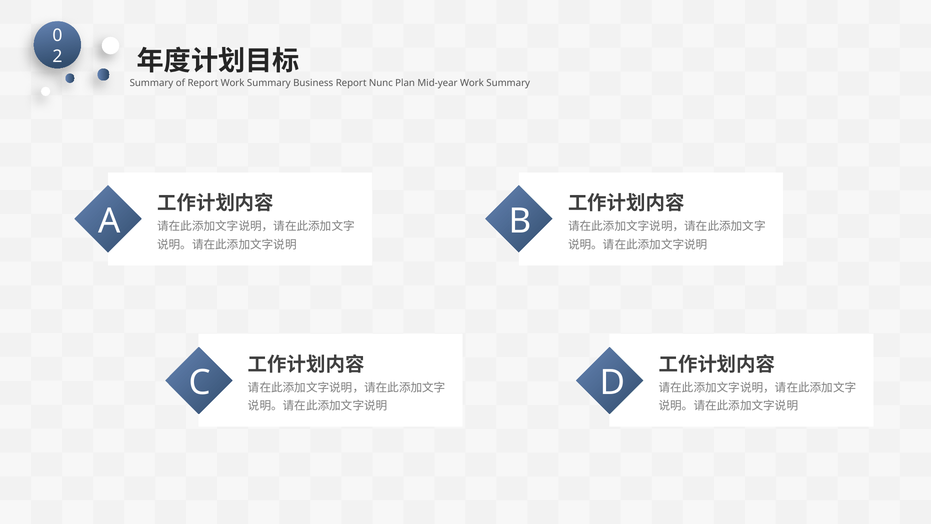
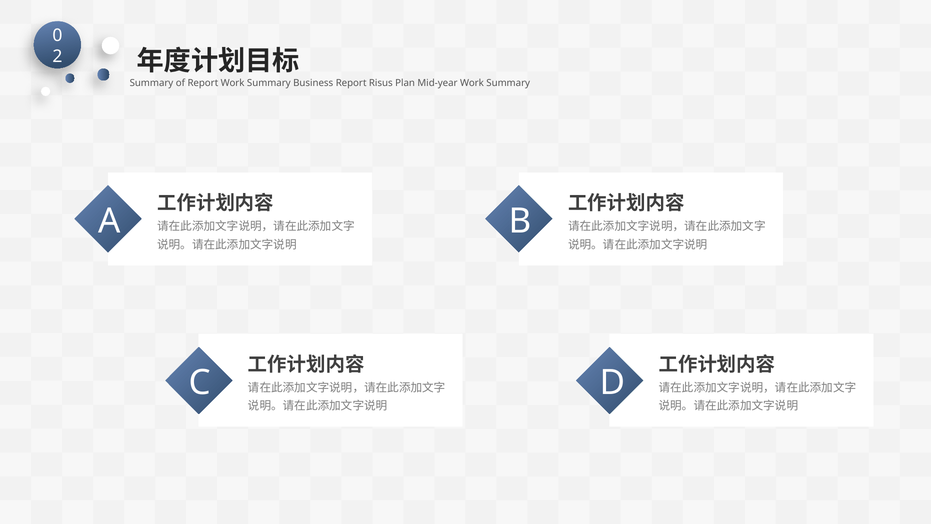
Nunc: Nunc -> Risus (381, 83)
